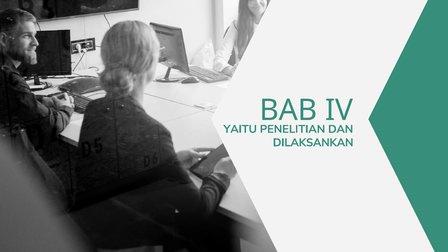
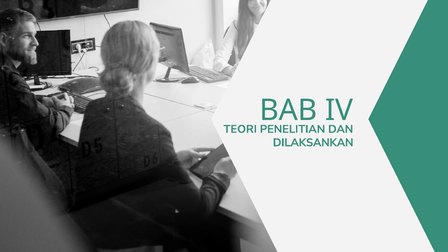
YAITU: YAITU -> TEORI (240, 129)
